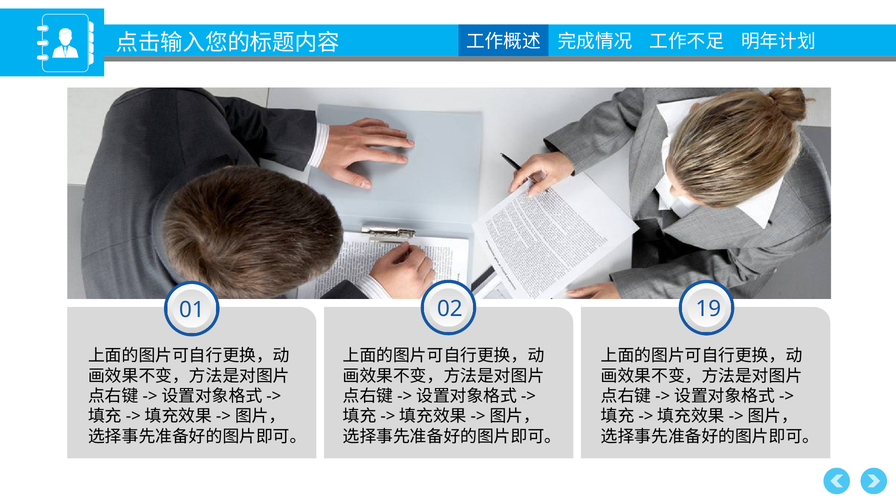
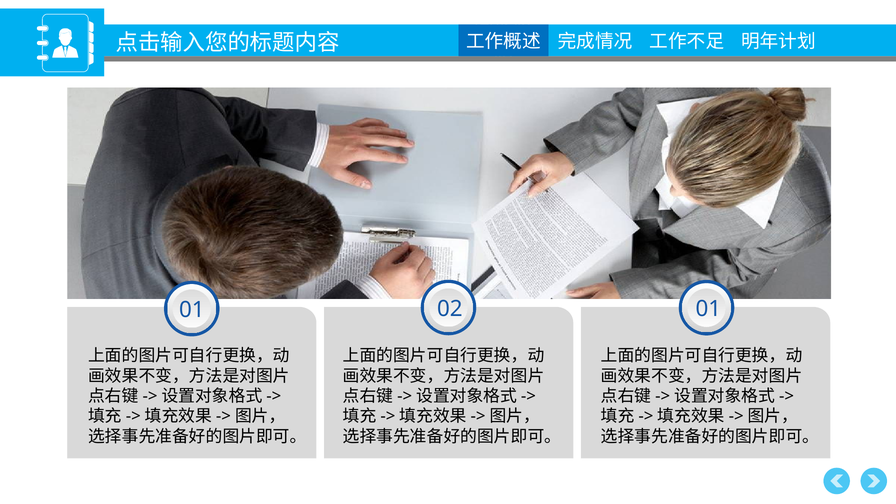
02 19: 19 -> 01 (708, 309)
